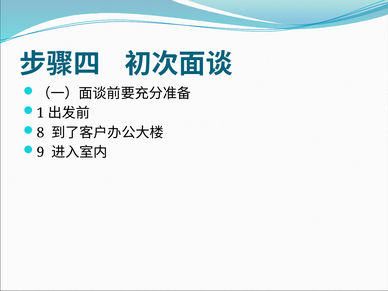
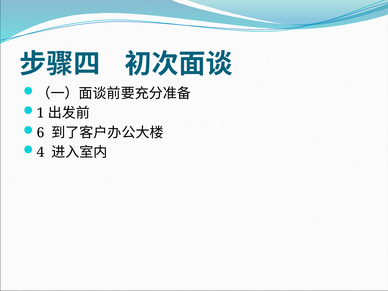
8: 8 -> 6 (41, 133)
9: 9 -> 4 (41, 152)
